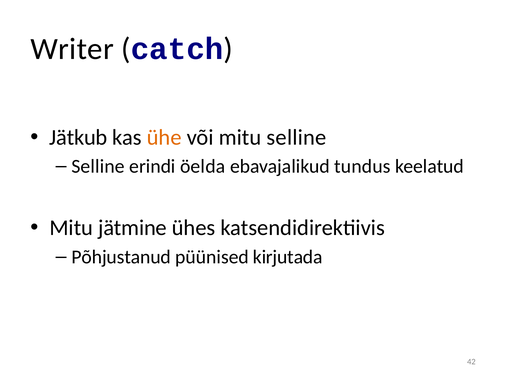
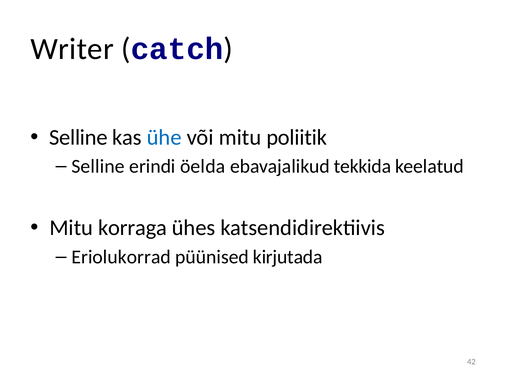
Jätkub: Jätkub -> Selline (78, 138)
ühe colour: orange -> blue (164, 138)
mitu selline: selline -> poliitik (297, 138)
tundus: tundus -> tekkida (363, 167)
jätmine: jätmine -> korraga (132, 228)
Põhjustanud: Põhjustanud -> Eriolukorrad (121, 257)
